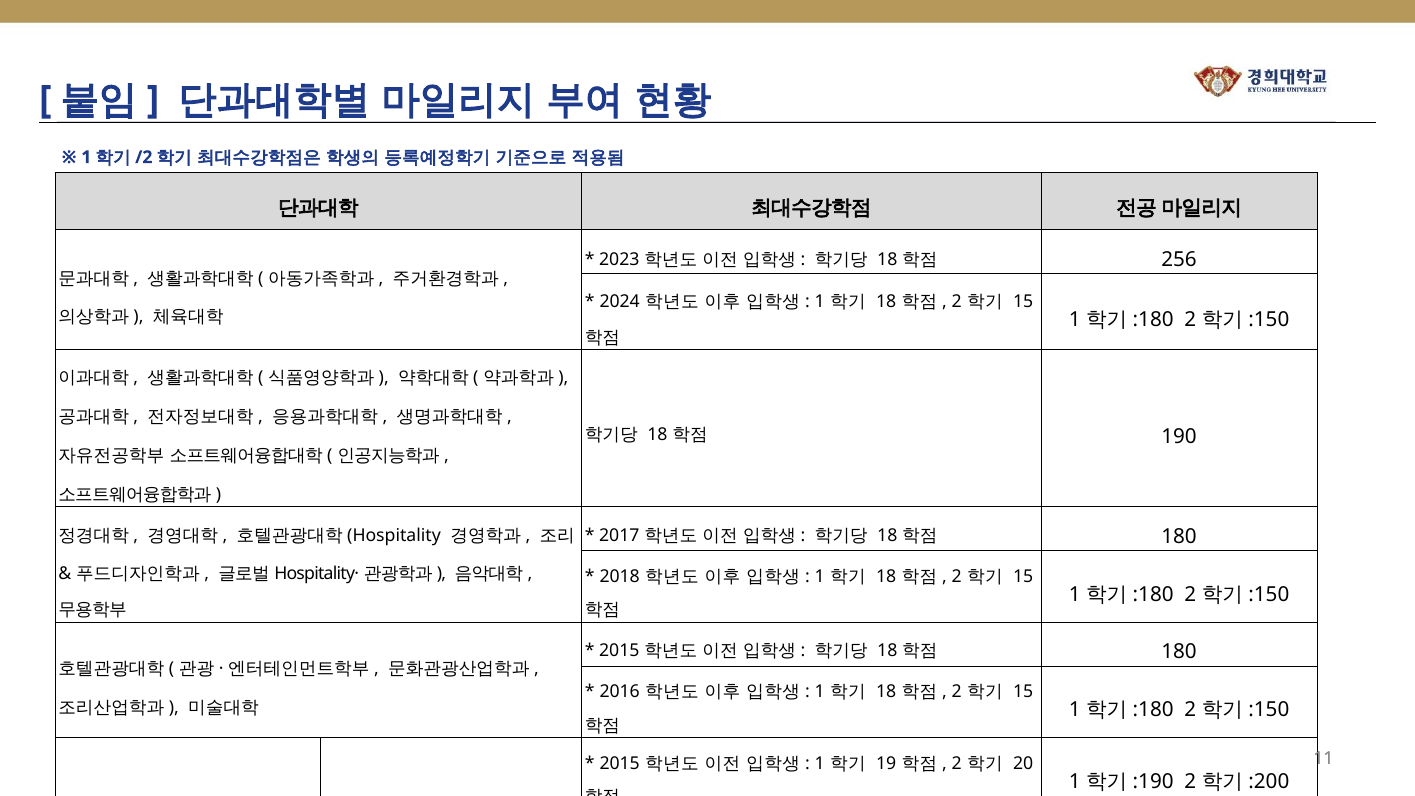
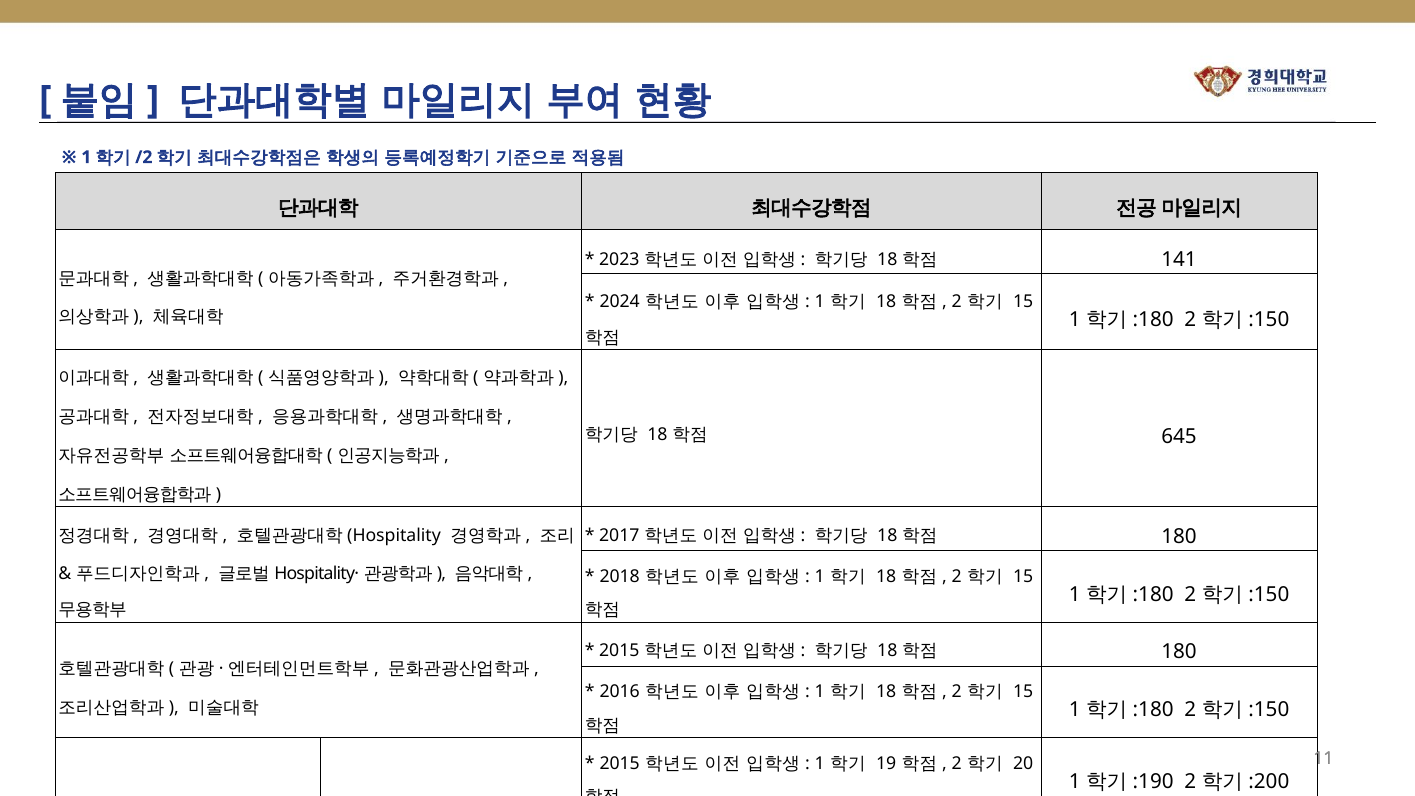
256: 256 -> 141 (1179, 260)
190: 190 -> 645 (1179, 436)
